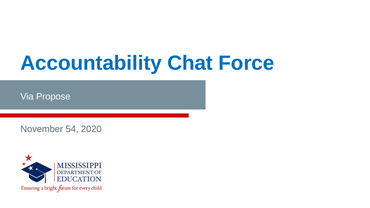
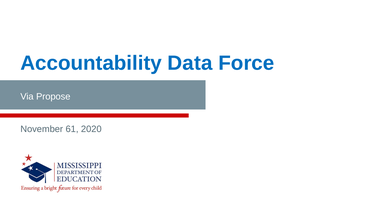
Chat: Chat -> Data (190, 63)
54: 54 -> 61 (72, 129)
